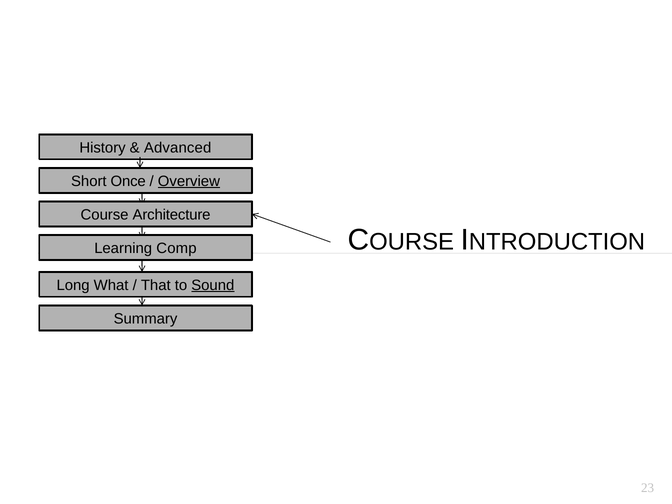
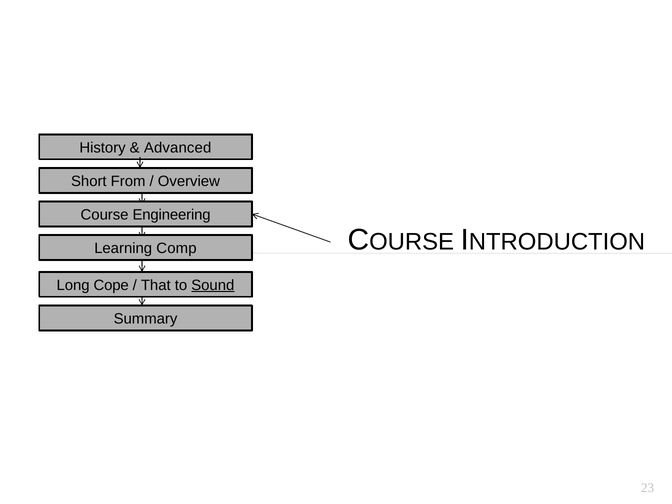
Once: Once -> From (128, 181)
Overview underline: present -> none (189, 181)
Architecture: Architecture -> Engineering (172, 215)
What: What -> Cope (111, 285)
